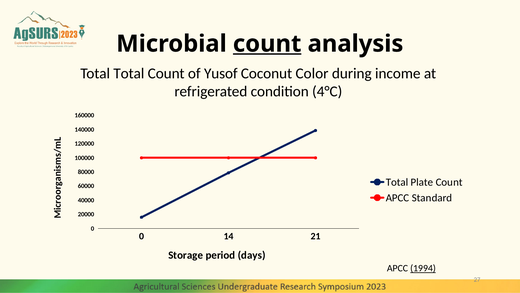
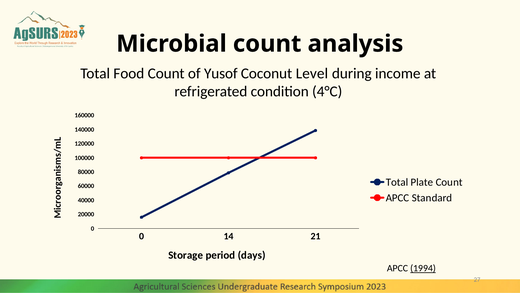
count underline: present -> none (267, 44)
Total Total: Total -> Food (129, 73)
Color: Color -> Level (312, 73)
